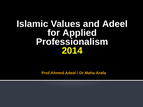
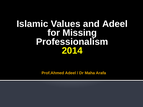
Applied: Applied -> Missing (80, 33)
